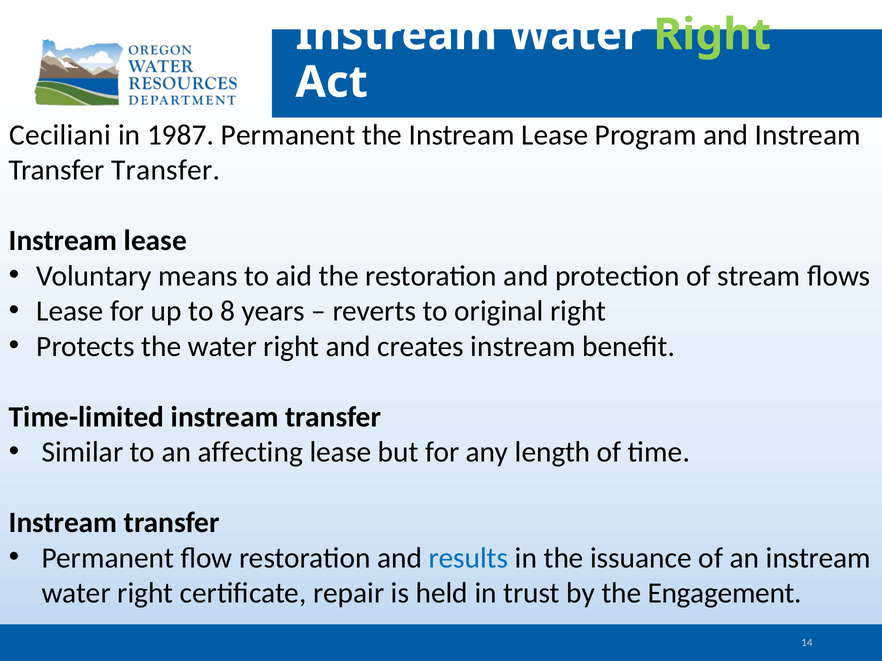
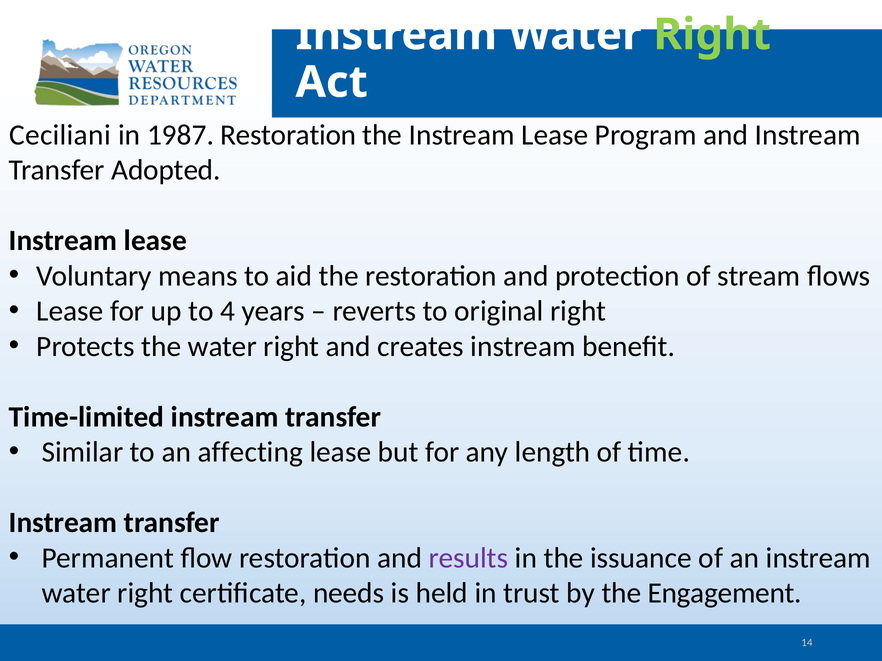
1987 Permanent: Permanent -> Restoration (288, 135)
Transfer Transfer: Transfer -> Adopted (166, 170)
8: 8 -> 4 (228, 311)
results colour: blue -> purple (468, 558)
repair: repair -> needs (349, 594)
